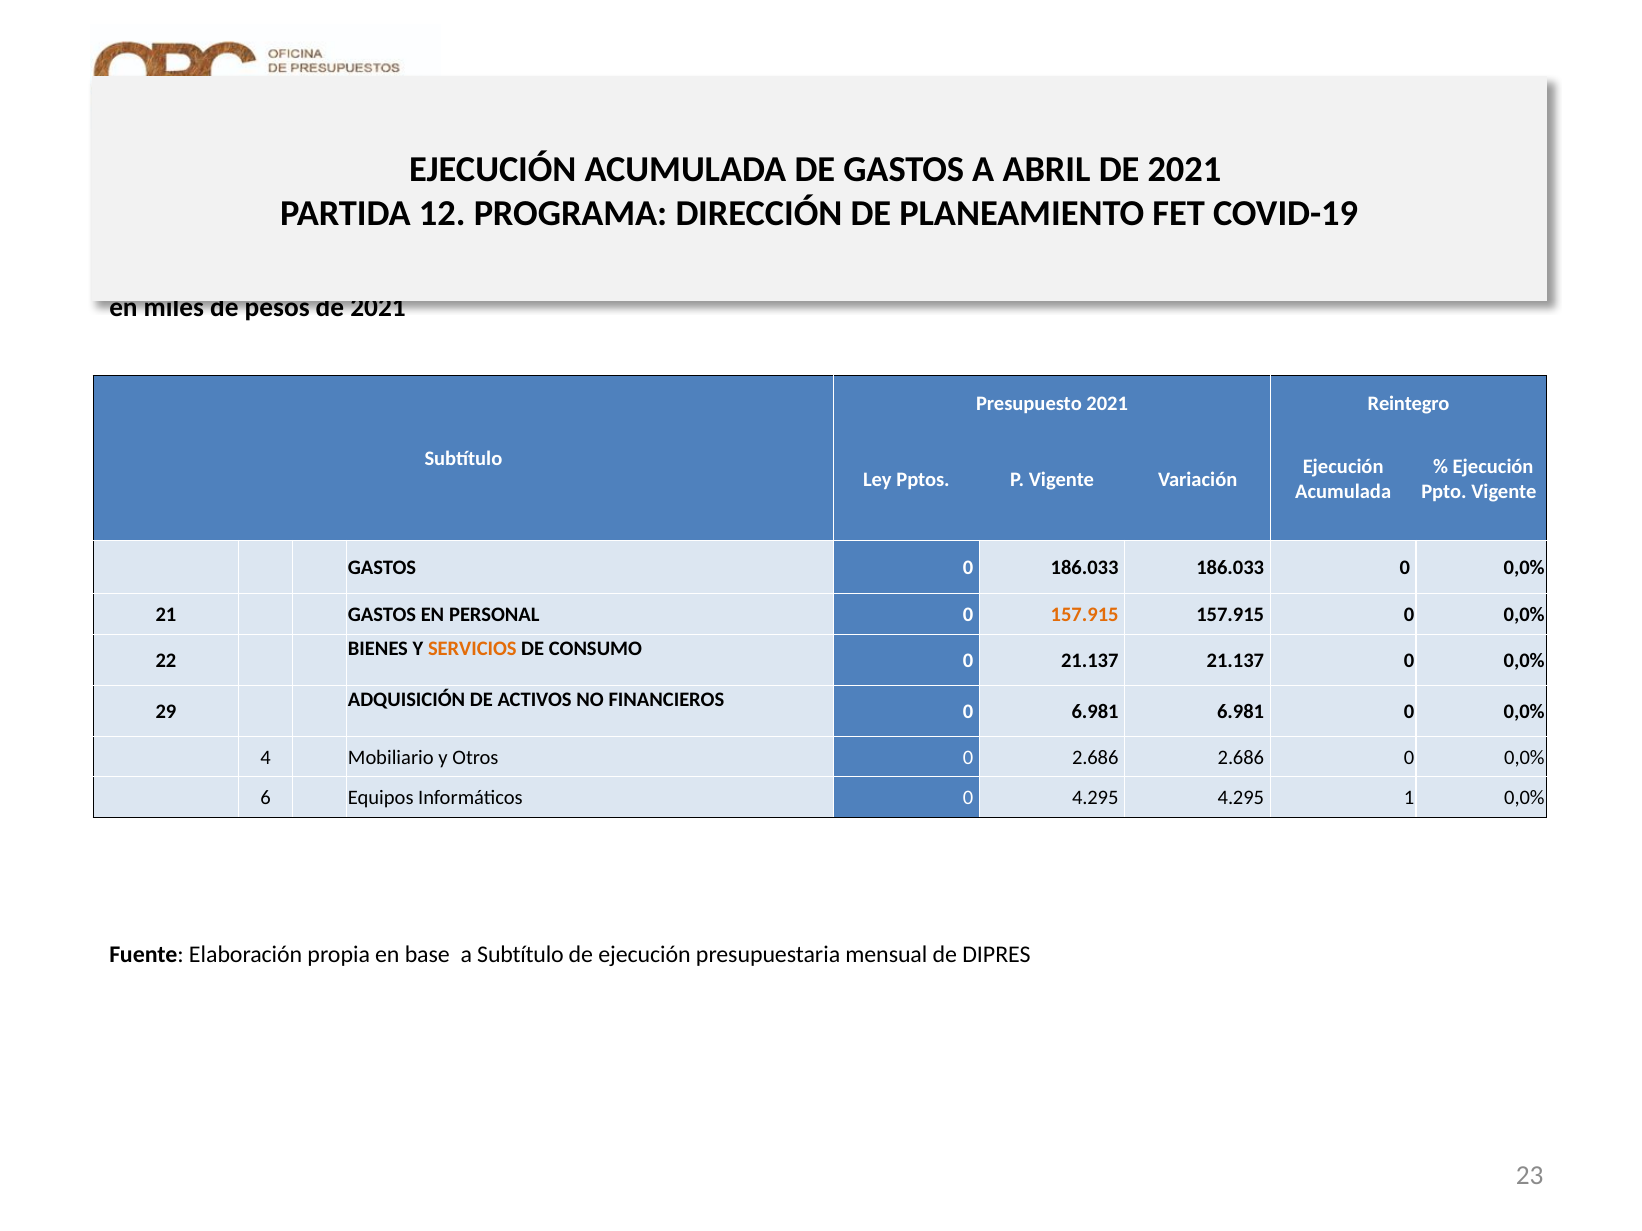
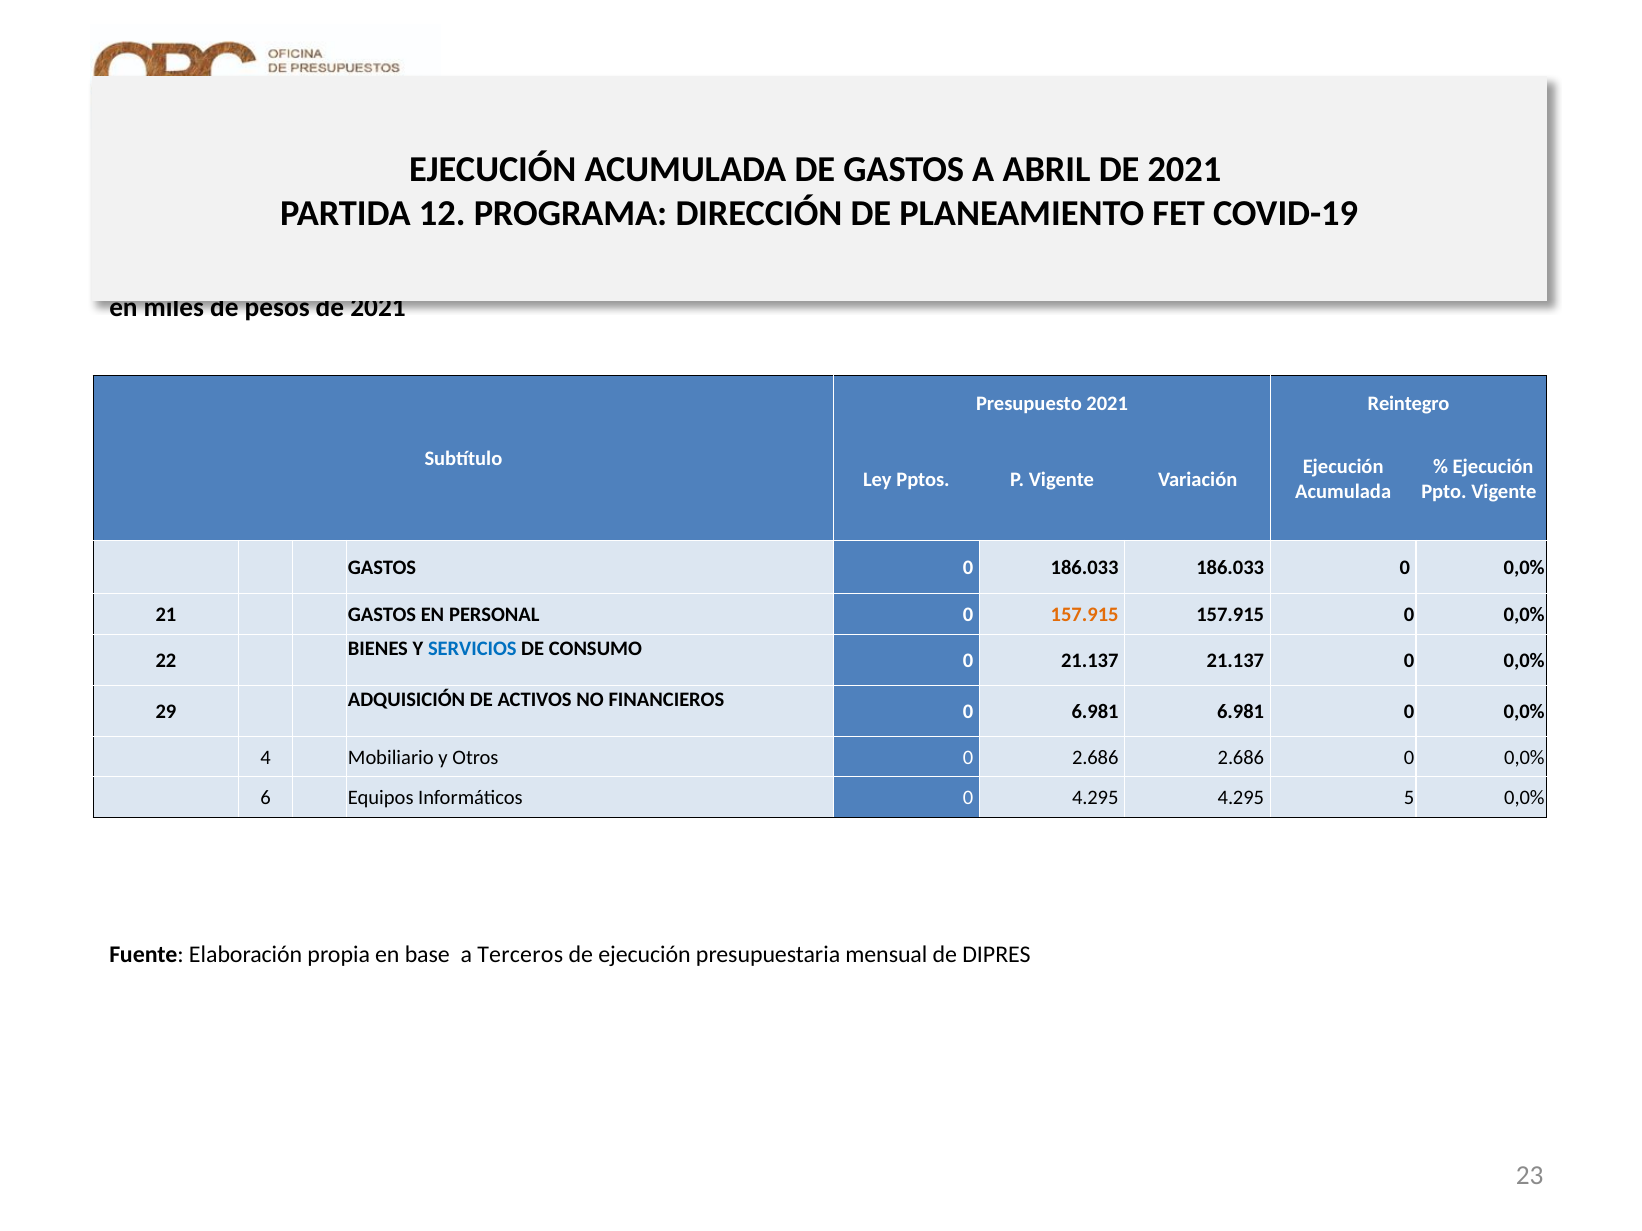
SERVICIOS colour: orange -> blue (472, 649)
1: 1 -> 5 (1409, 798)
a Subtítulo: Subtítulo -> Terceros (520, 955)
